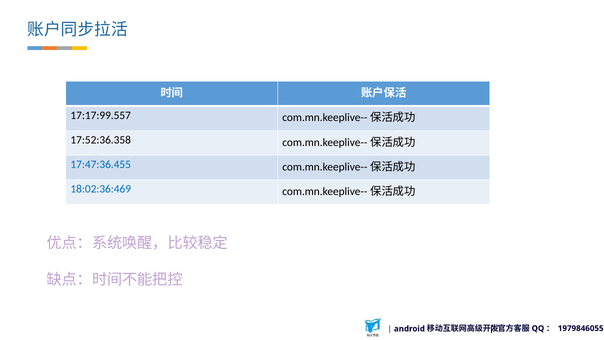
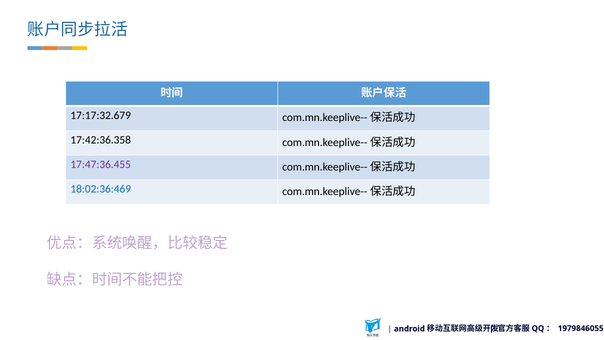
17:17:99.557: 17:17:99.557 -> 17:17:32.679 (101, 115)
17:52:36.358: 17:52:36.358 -> 17:42:36.358 (101, 140)
17:47:36.455 colour: blue -> purple (101, 164)
